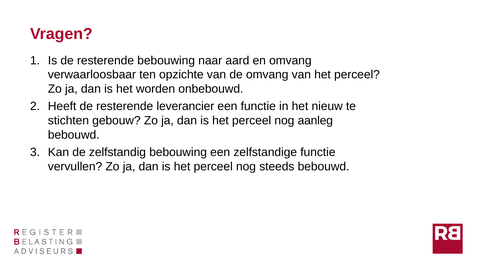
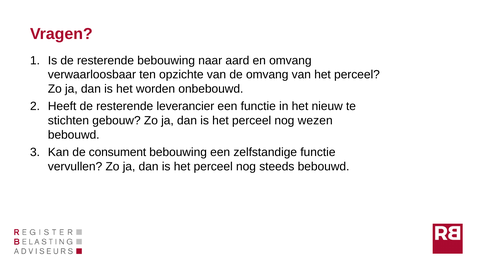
aanleg: aanleg -> wezen (315, 121)
zelfstandig: zelfstandig -> consument (118, 152)
